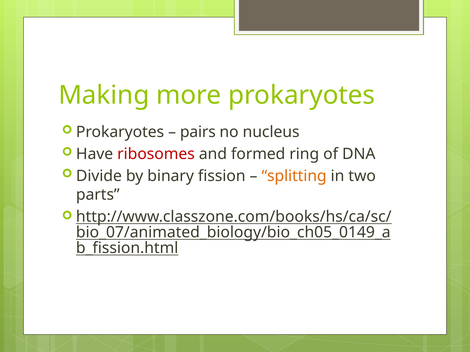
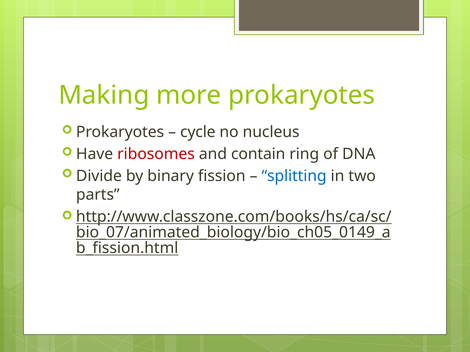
pairs: pairs -> cycle (198, 132)
formed: formed -> contain (258, 154)
splitting colour: orange -> blue (294, 176)
